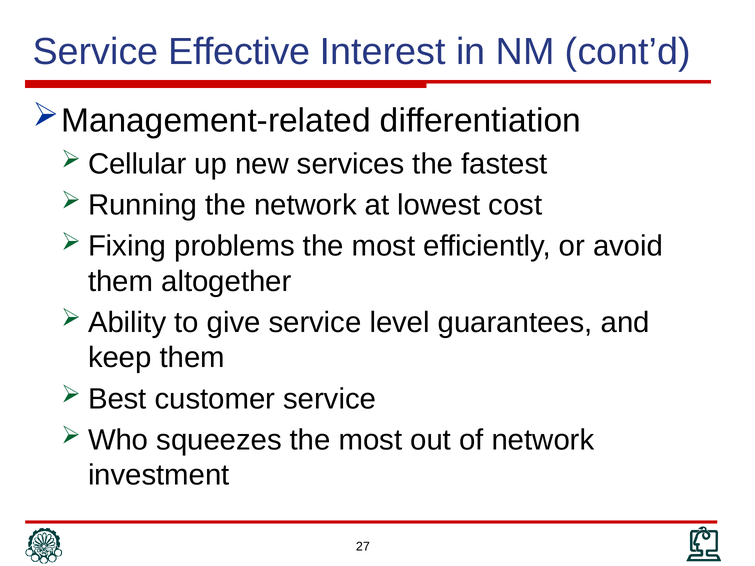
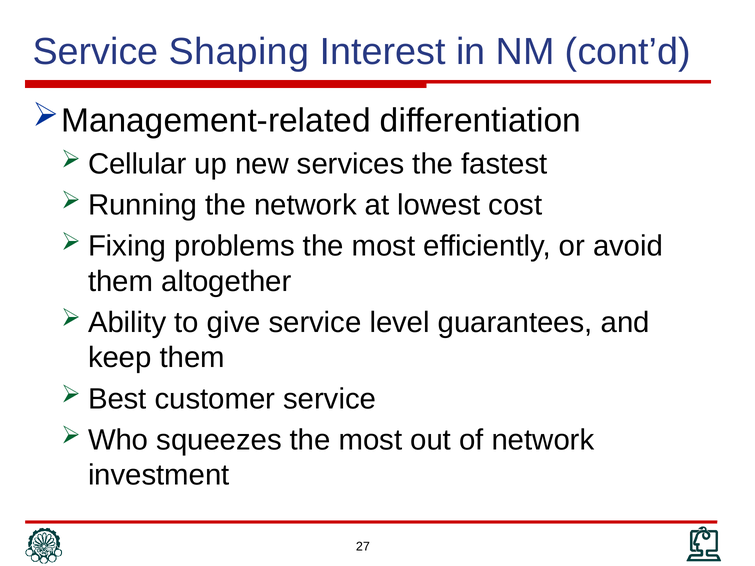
Effective: Effective -> Shaping (239, 52)
